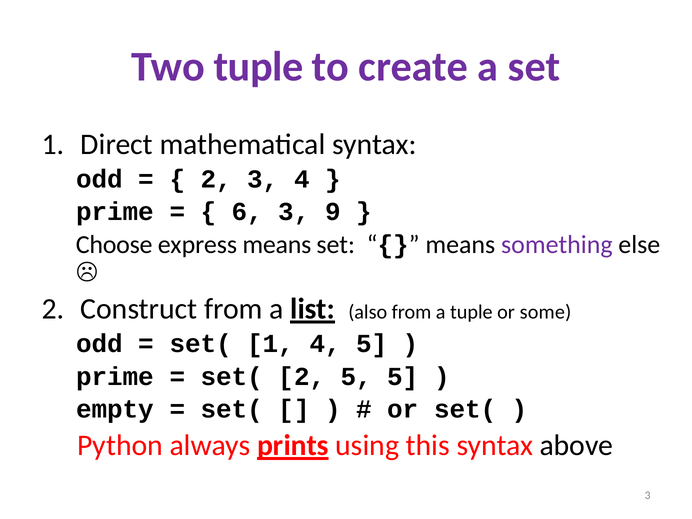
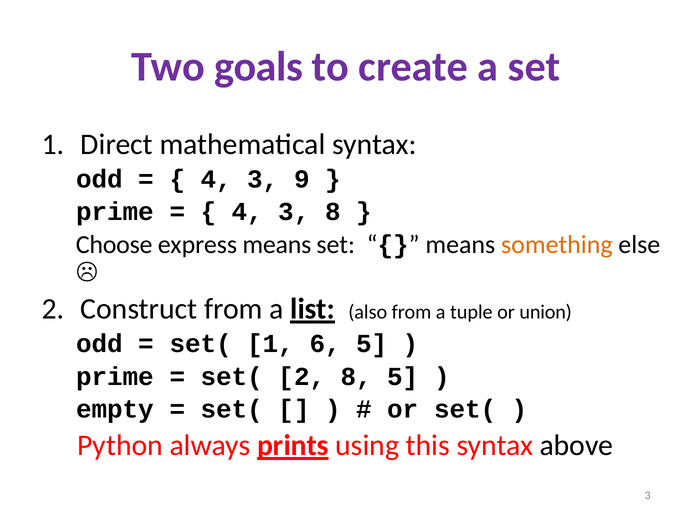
Two tuple: tuple -> goals (259, 67)
2: 2 -> 4 (216, 179)
3 4: 4 -> 9 (302, 179)
6: 6 -> 4 (247, 212)
3 9: 9 -> 8 (333, 212)
something colour: purple -> orange (557, 245)
some: some -> union (546, 312)
1 4: 4 -> 6 (325, 344)
2 5: 5 -> 8 (356, 376)
